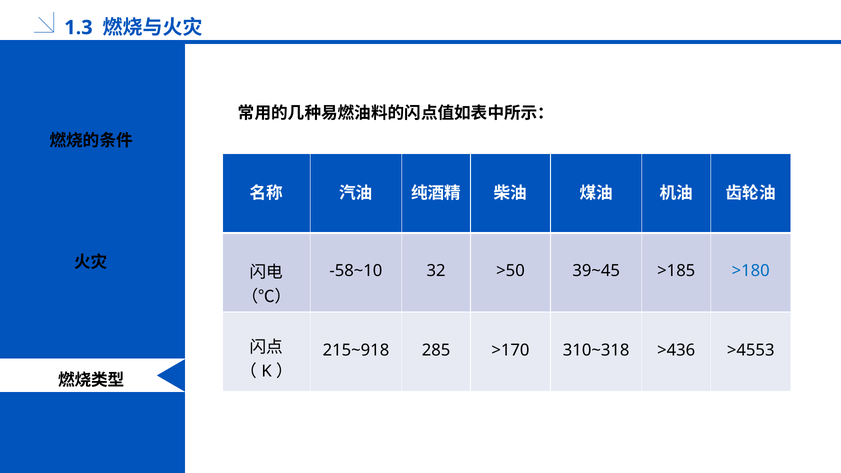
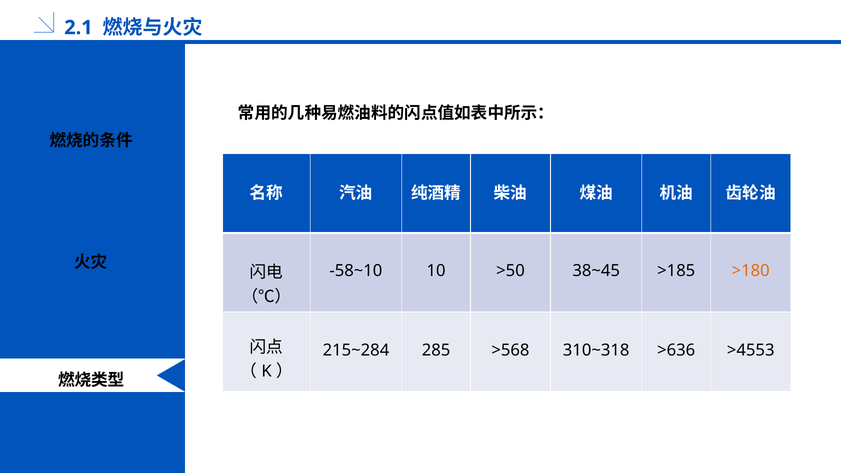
1.3: 1.3 -> 2.1 (78, 28)
32: 32 -> 10 (436, 271)
39~45: 39~45 -> 38~45 (596, 271)
>180 colour: blue -> orange (751, 271)
215~918: 215~918 -> 215~284 (356, 350)
>170: >170 -> >568 (510, 350)
>436: >436 -> >636 (676, 350)
